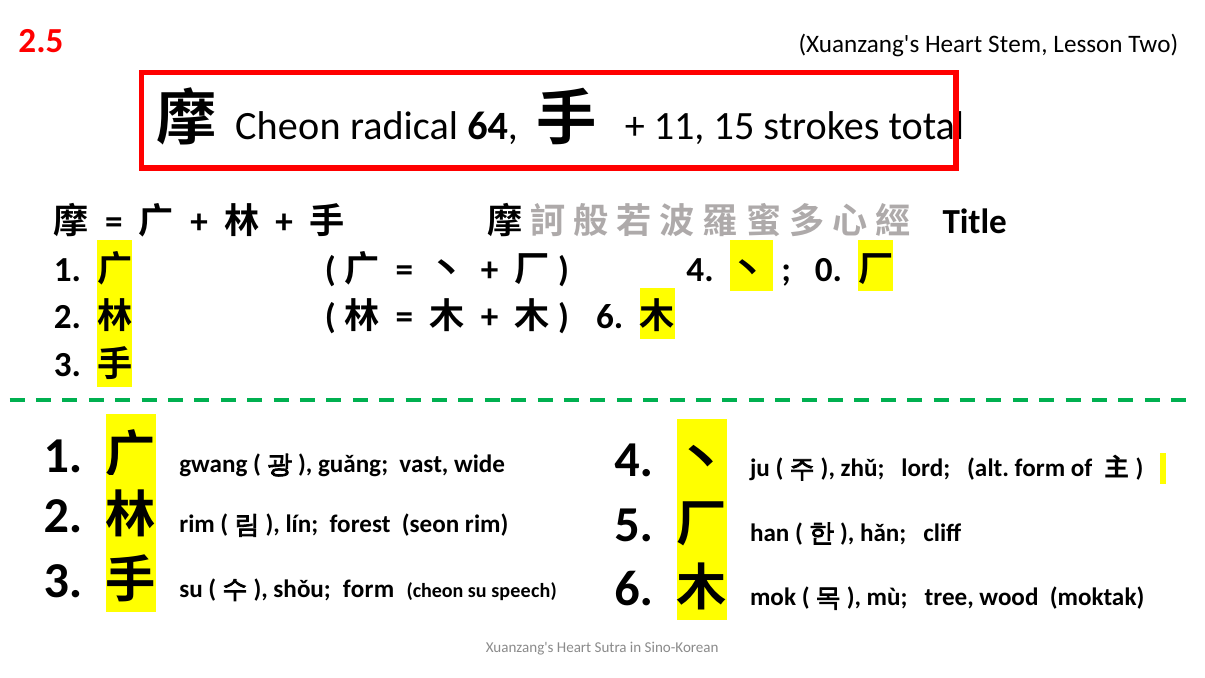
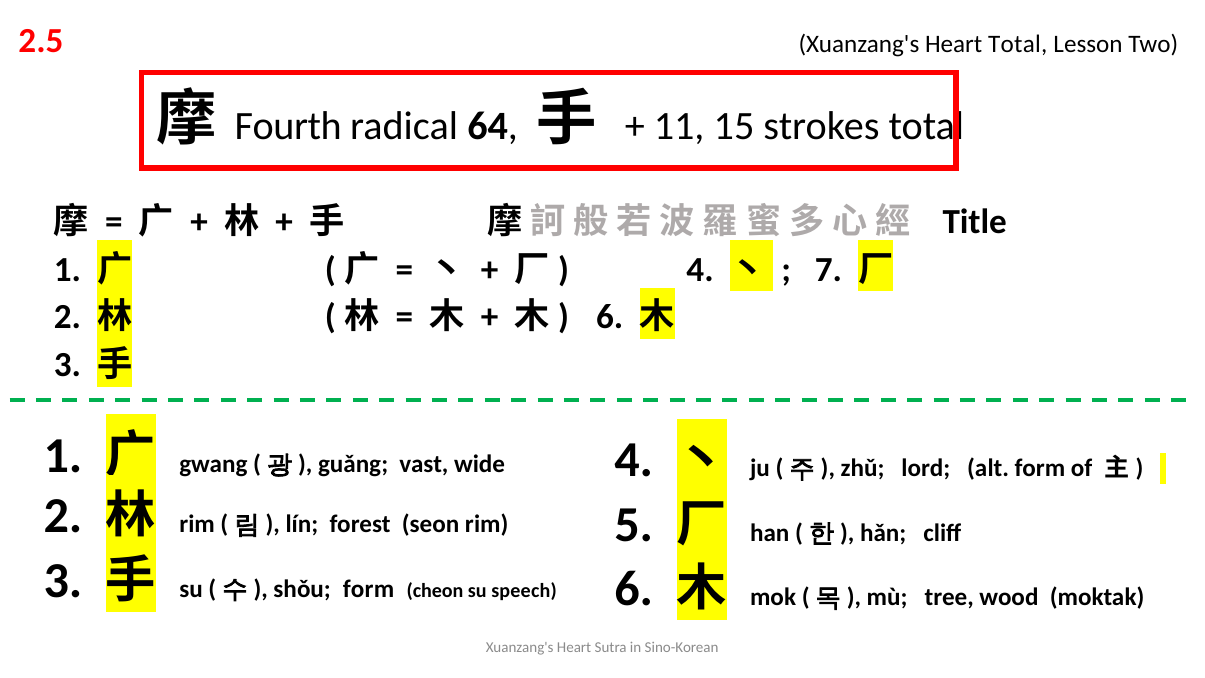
Heart Stem: Stem -> Total (1018, 45)
Cheon: Cheon -> Fourth (288, 126)
0: 0 -> 7 (828, 269)
